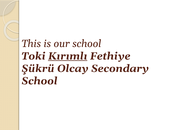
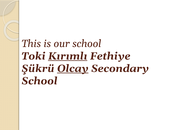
Olcay underline: none -> present (73, 68)
